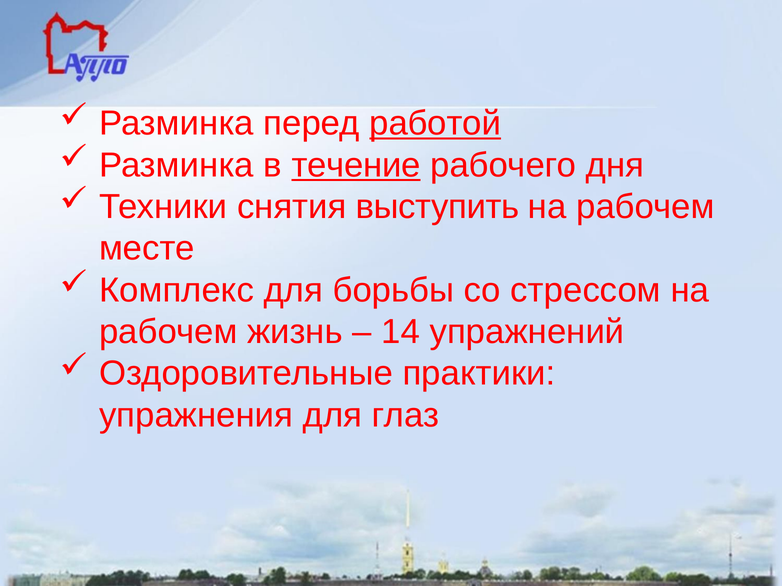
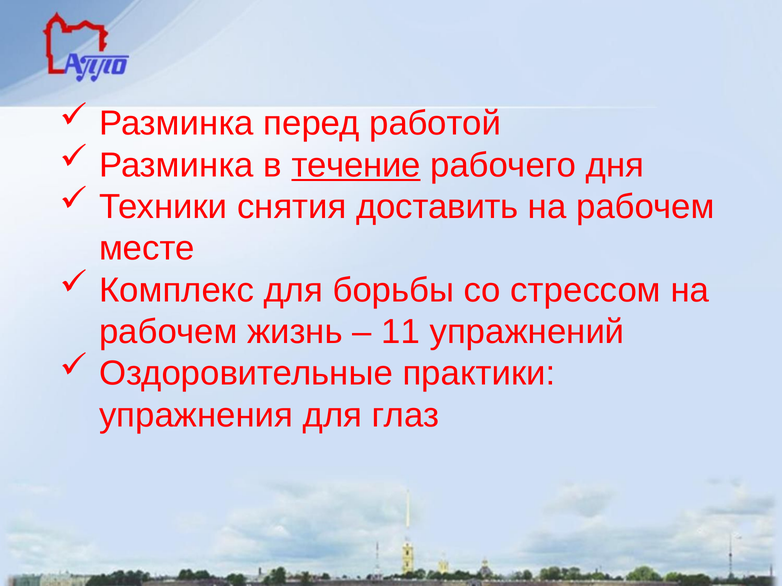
работой underline: present -> none (435, 124)
выступить: выступить -> доставить (437, 207)
14: 14 -> 11 (401, 332)
